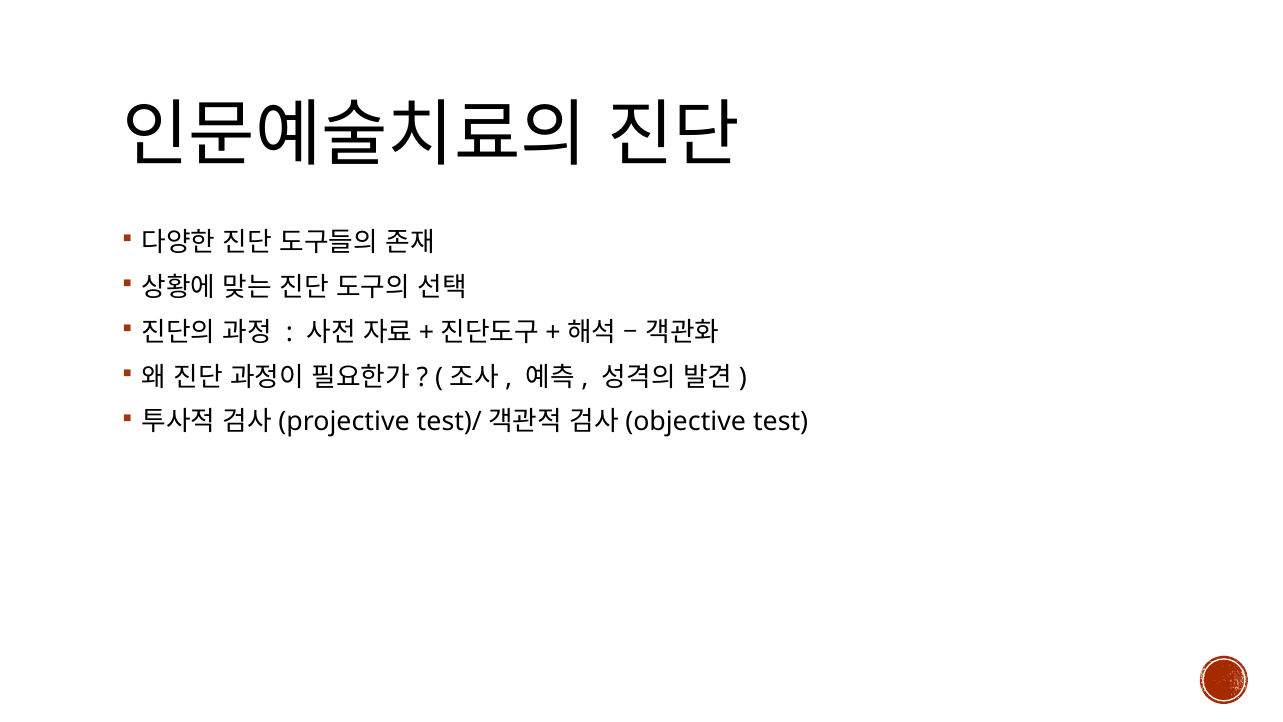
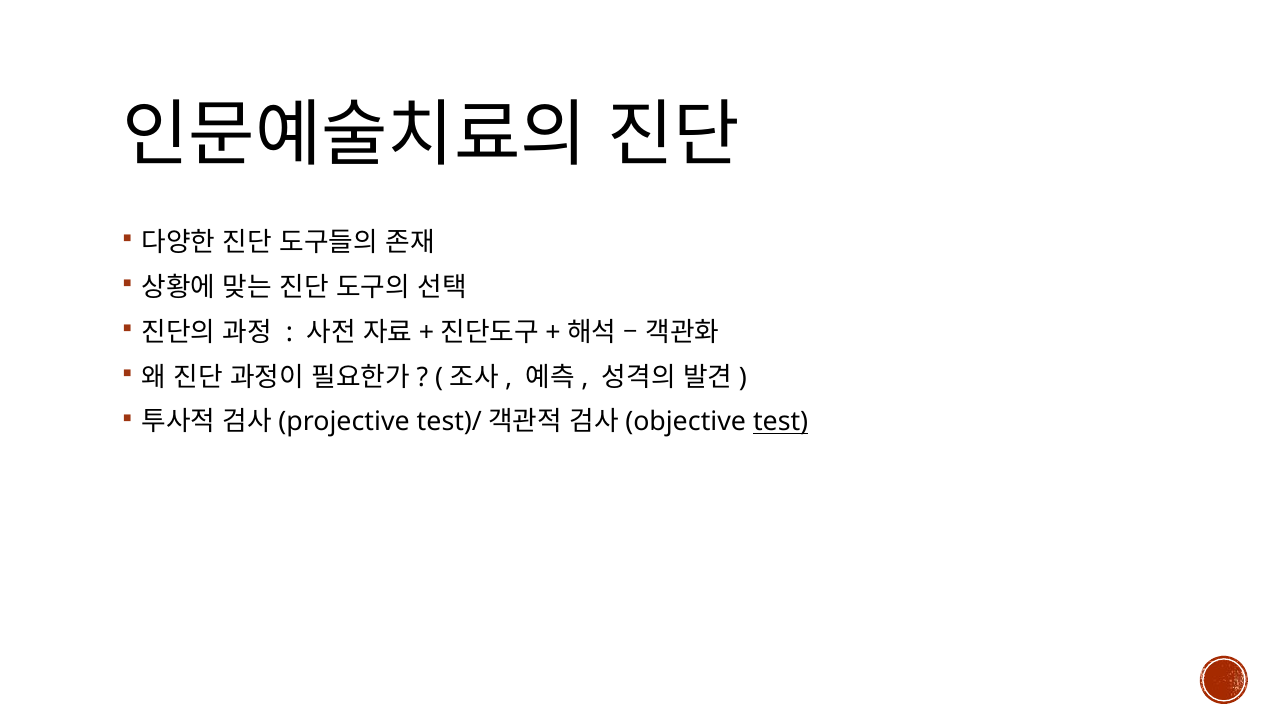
test underline: none -> present (781, 422)
